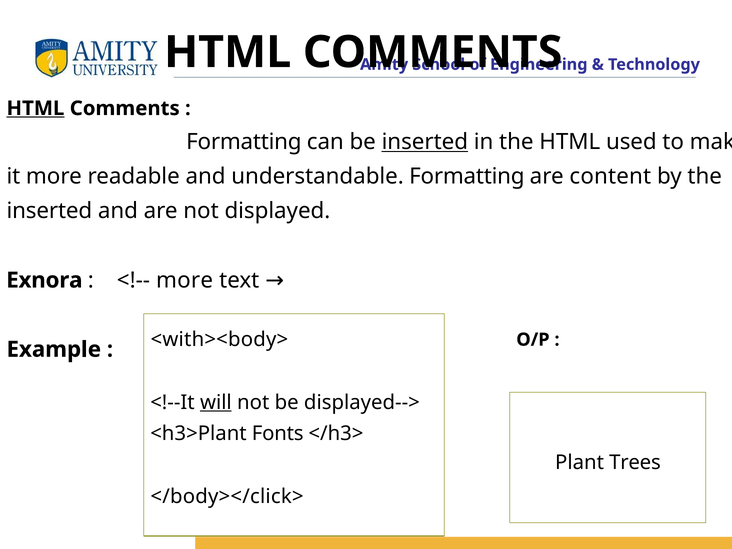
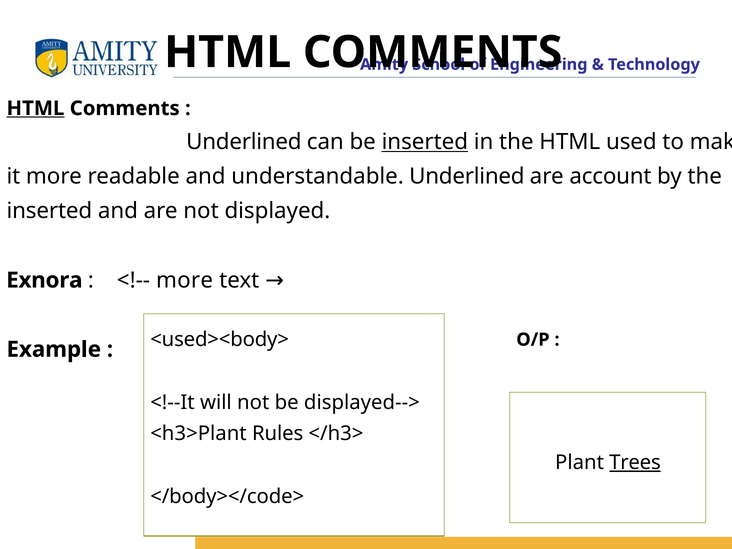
Formatting: Formatting -> Underlined (244, 142)
understandable Formatting: Formatting -> Underlined (467, 176)
content: content -> account (610, 176)
<with><body>: <with><body> -> <used><body> (220, 339)
will underline: present -> none (216, 402)
Fonts: Fonts -> Rules (278, 434)
Trees underline: none -> present (635, 462)
</body></click>: </body></click> -> </body></code> (227, 497)
